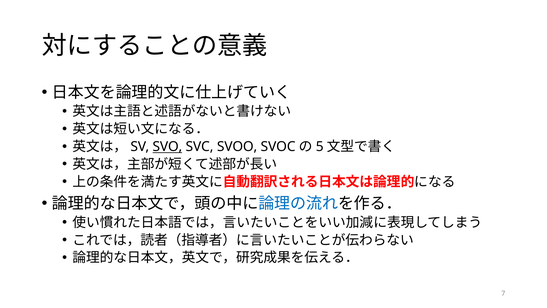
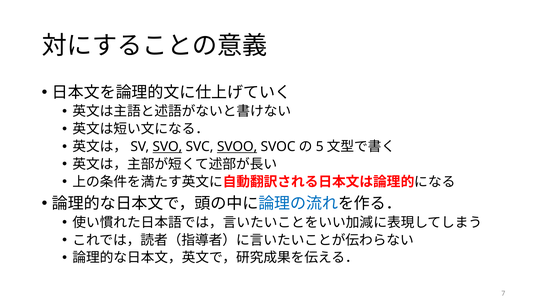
SVOO underline: none -> present (237, 147)
